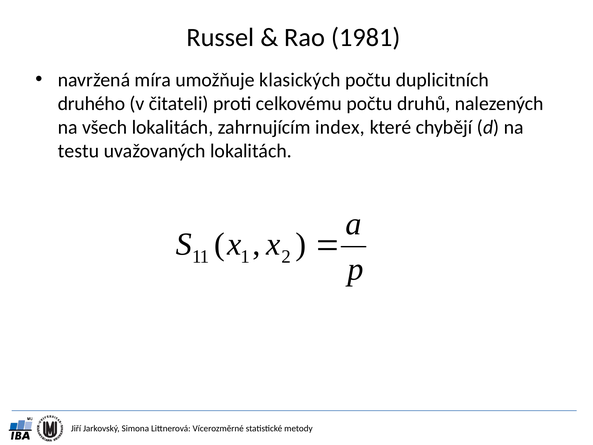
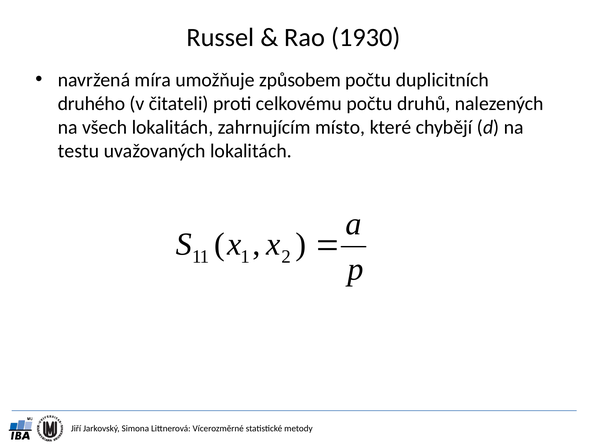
1981: 1981 -> 1930 (366, 38)
klasických: klasických -> způsobem (300, 80)
index: index -> místo (340, 127)
